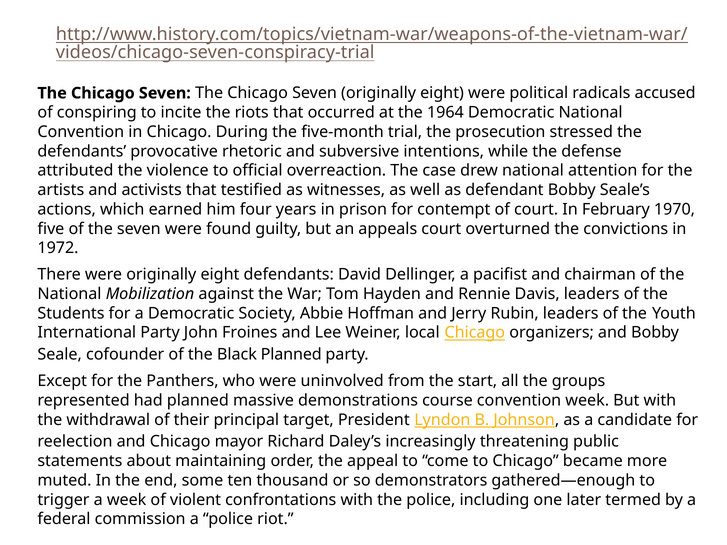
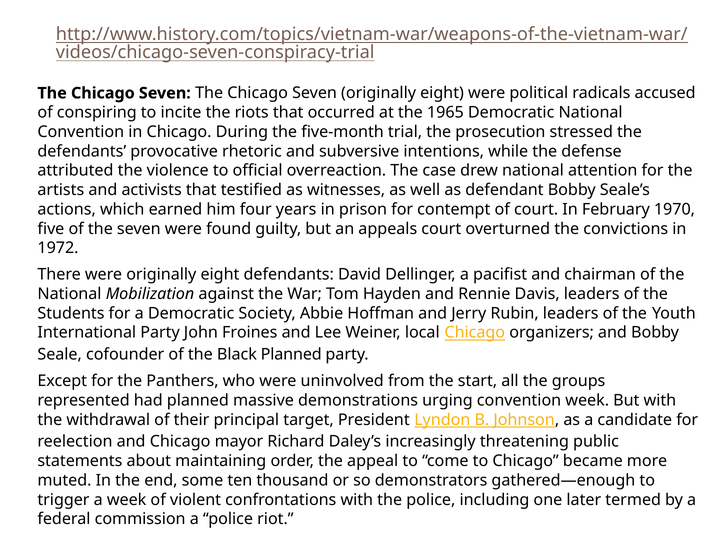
1964: 1964 -> 1965 (445, 113)
course: course -> urging (447, 401)
